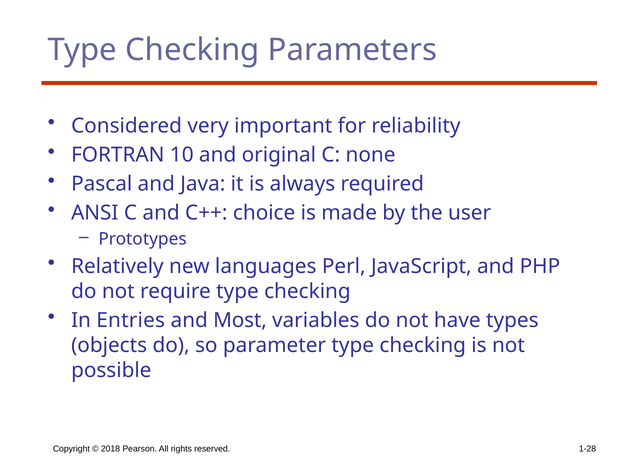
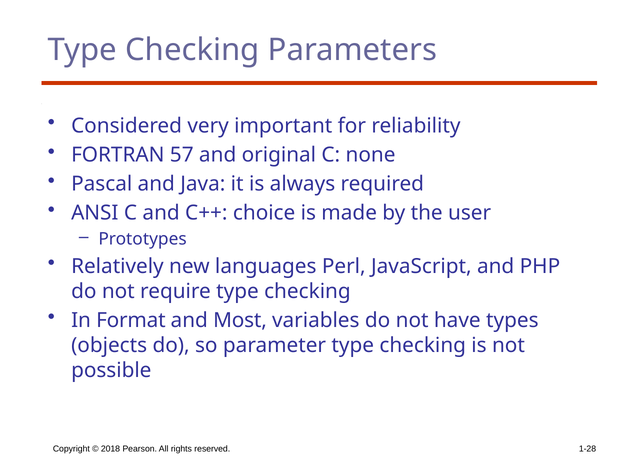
10: 10 -> 57 (182, 155)
Entries: Entries -> Format (131, 321)
